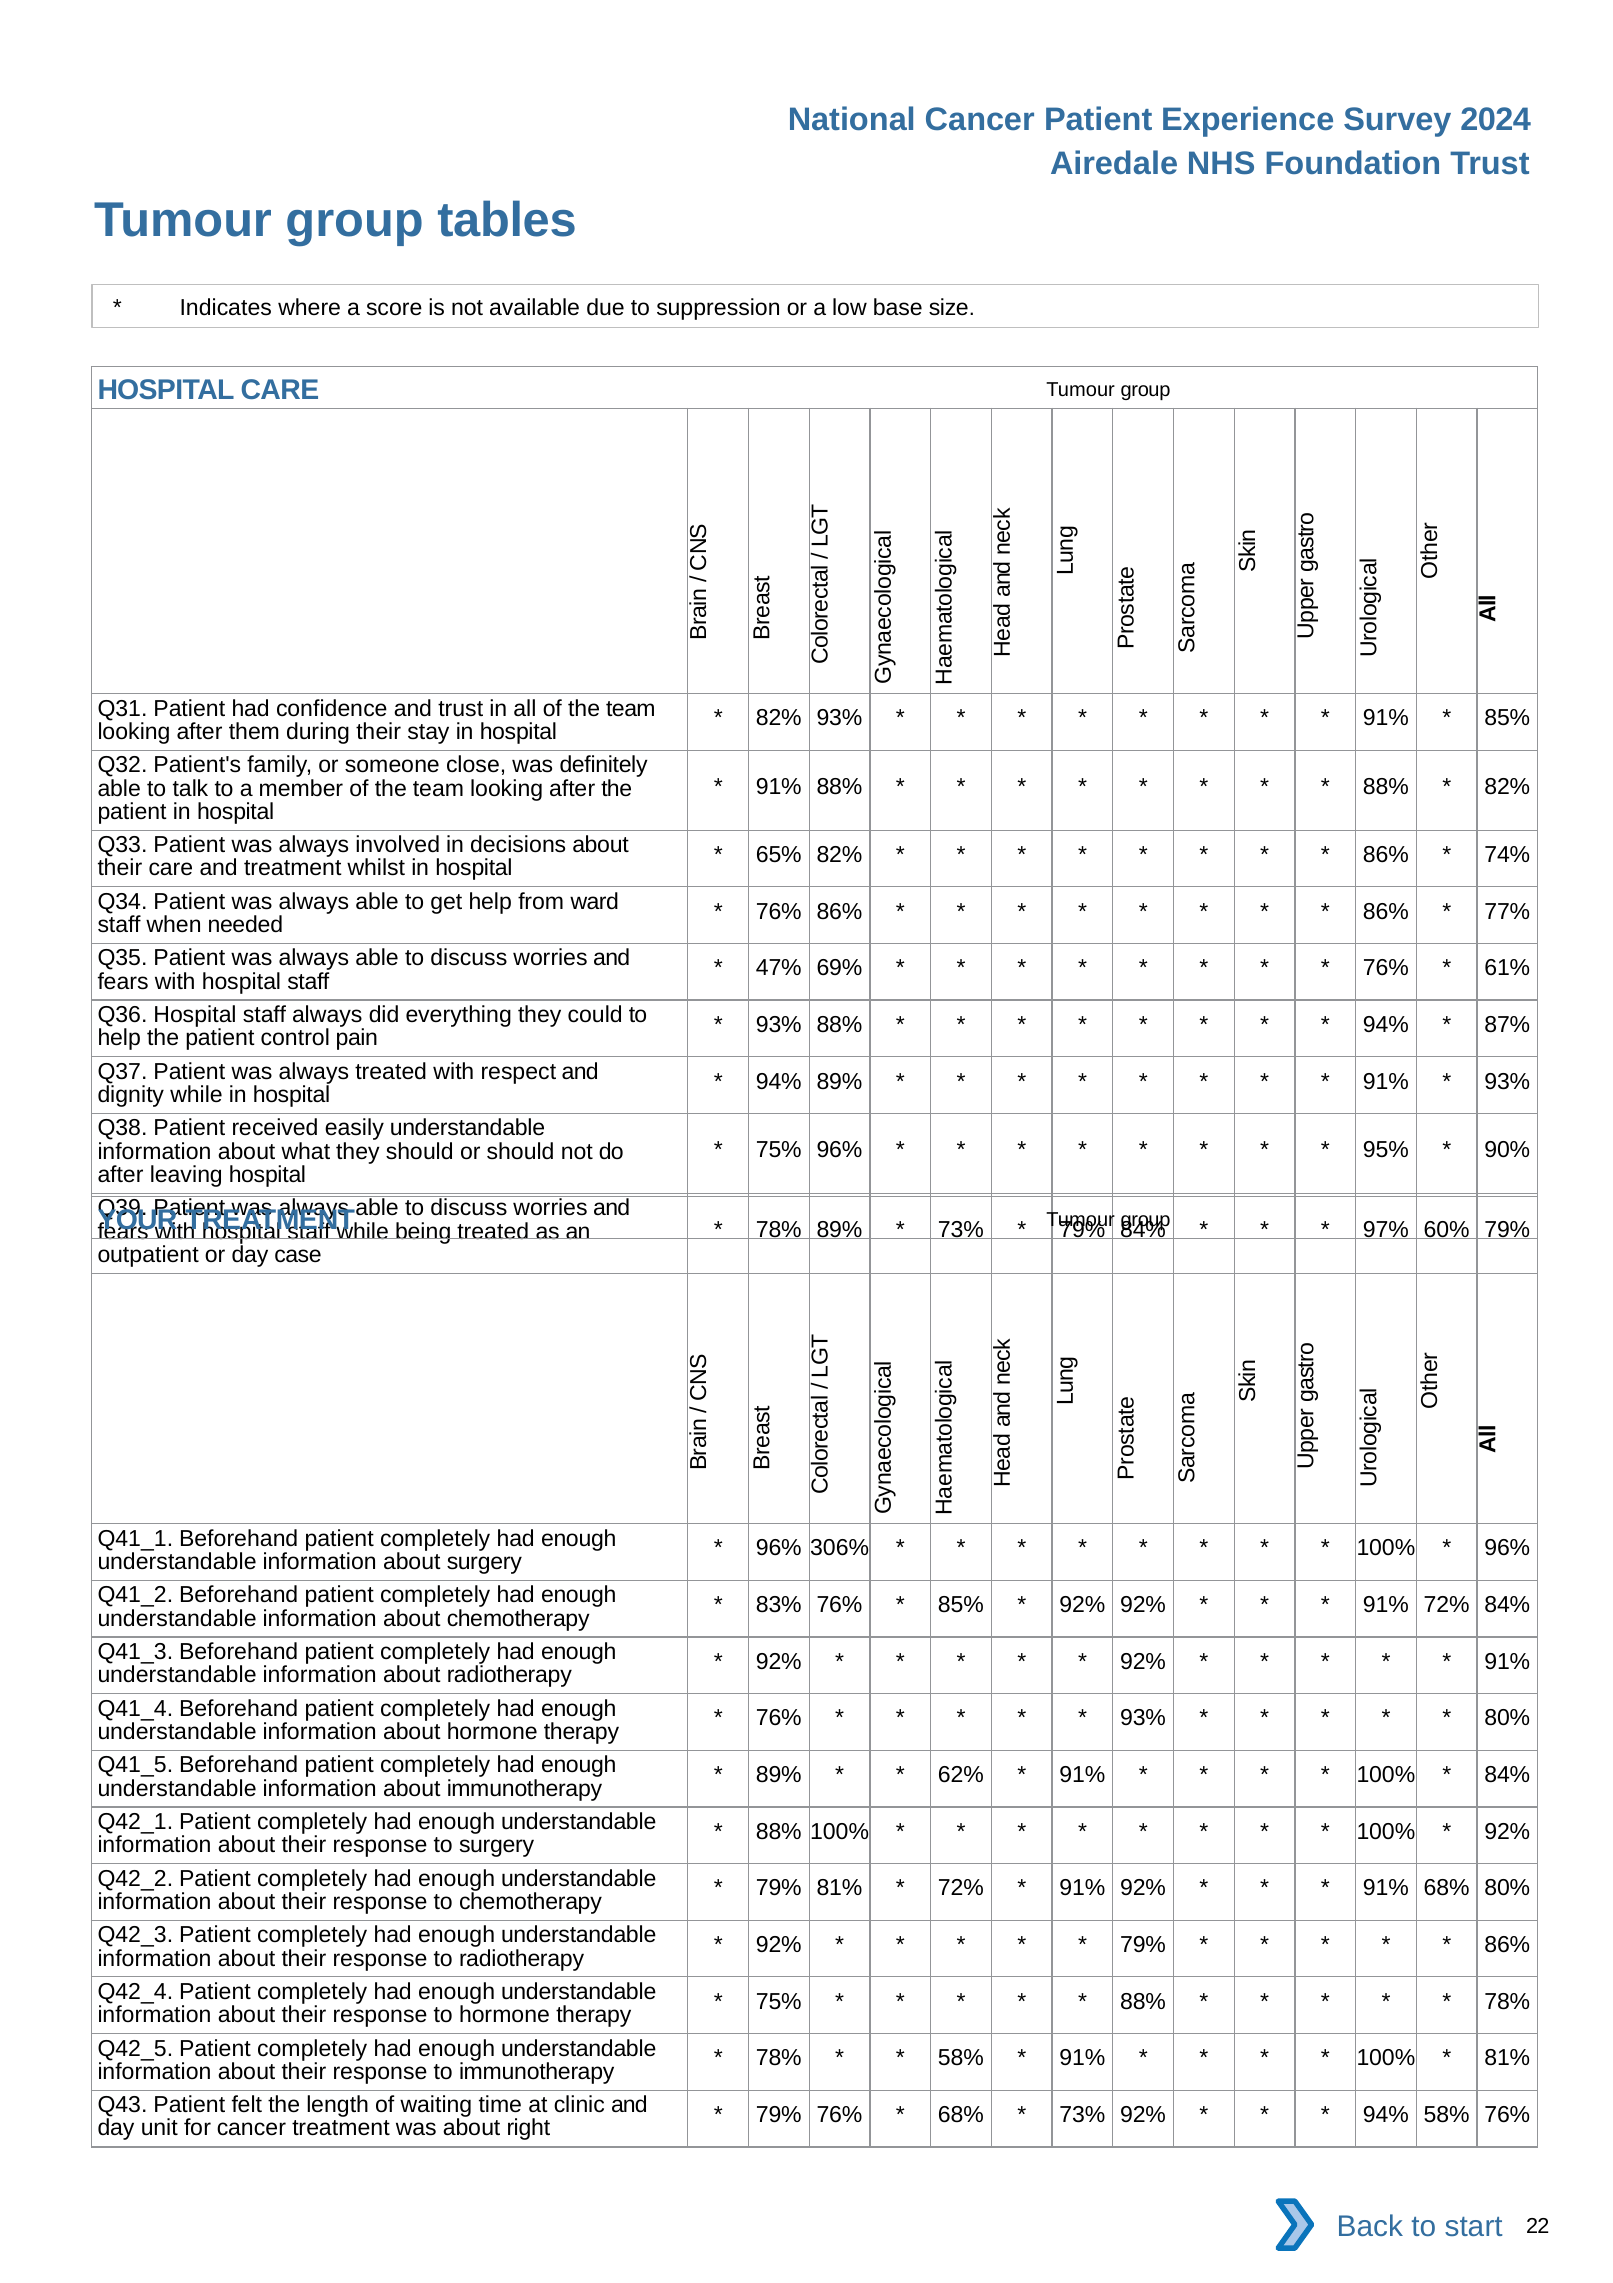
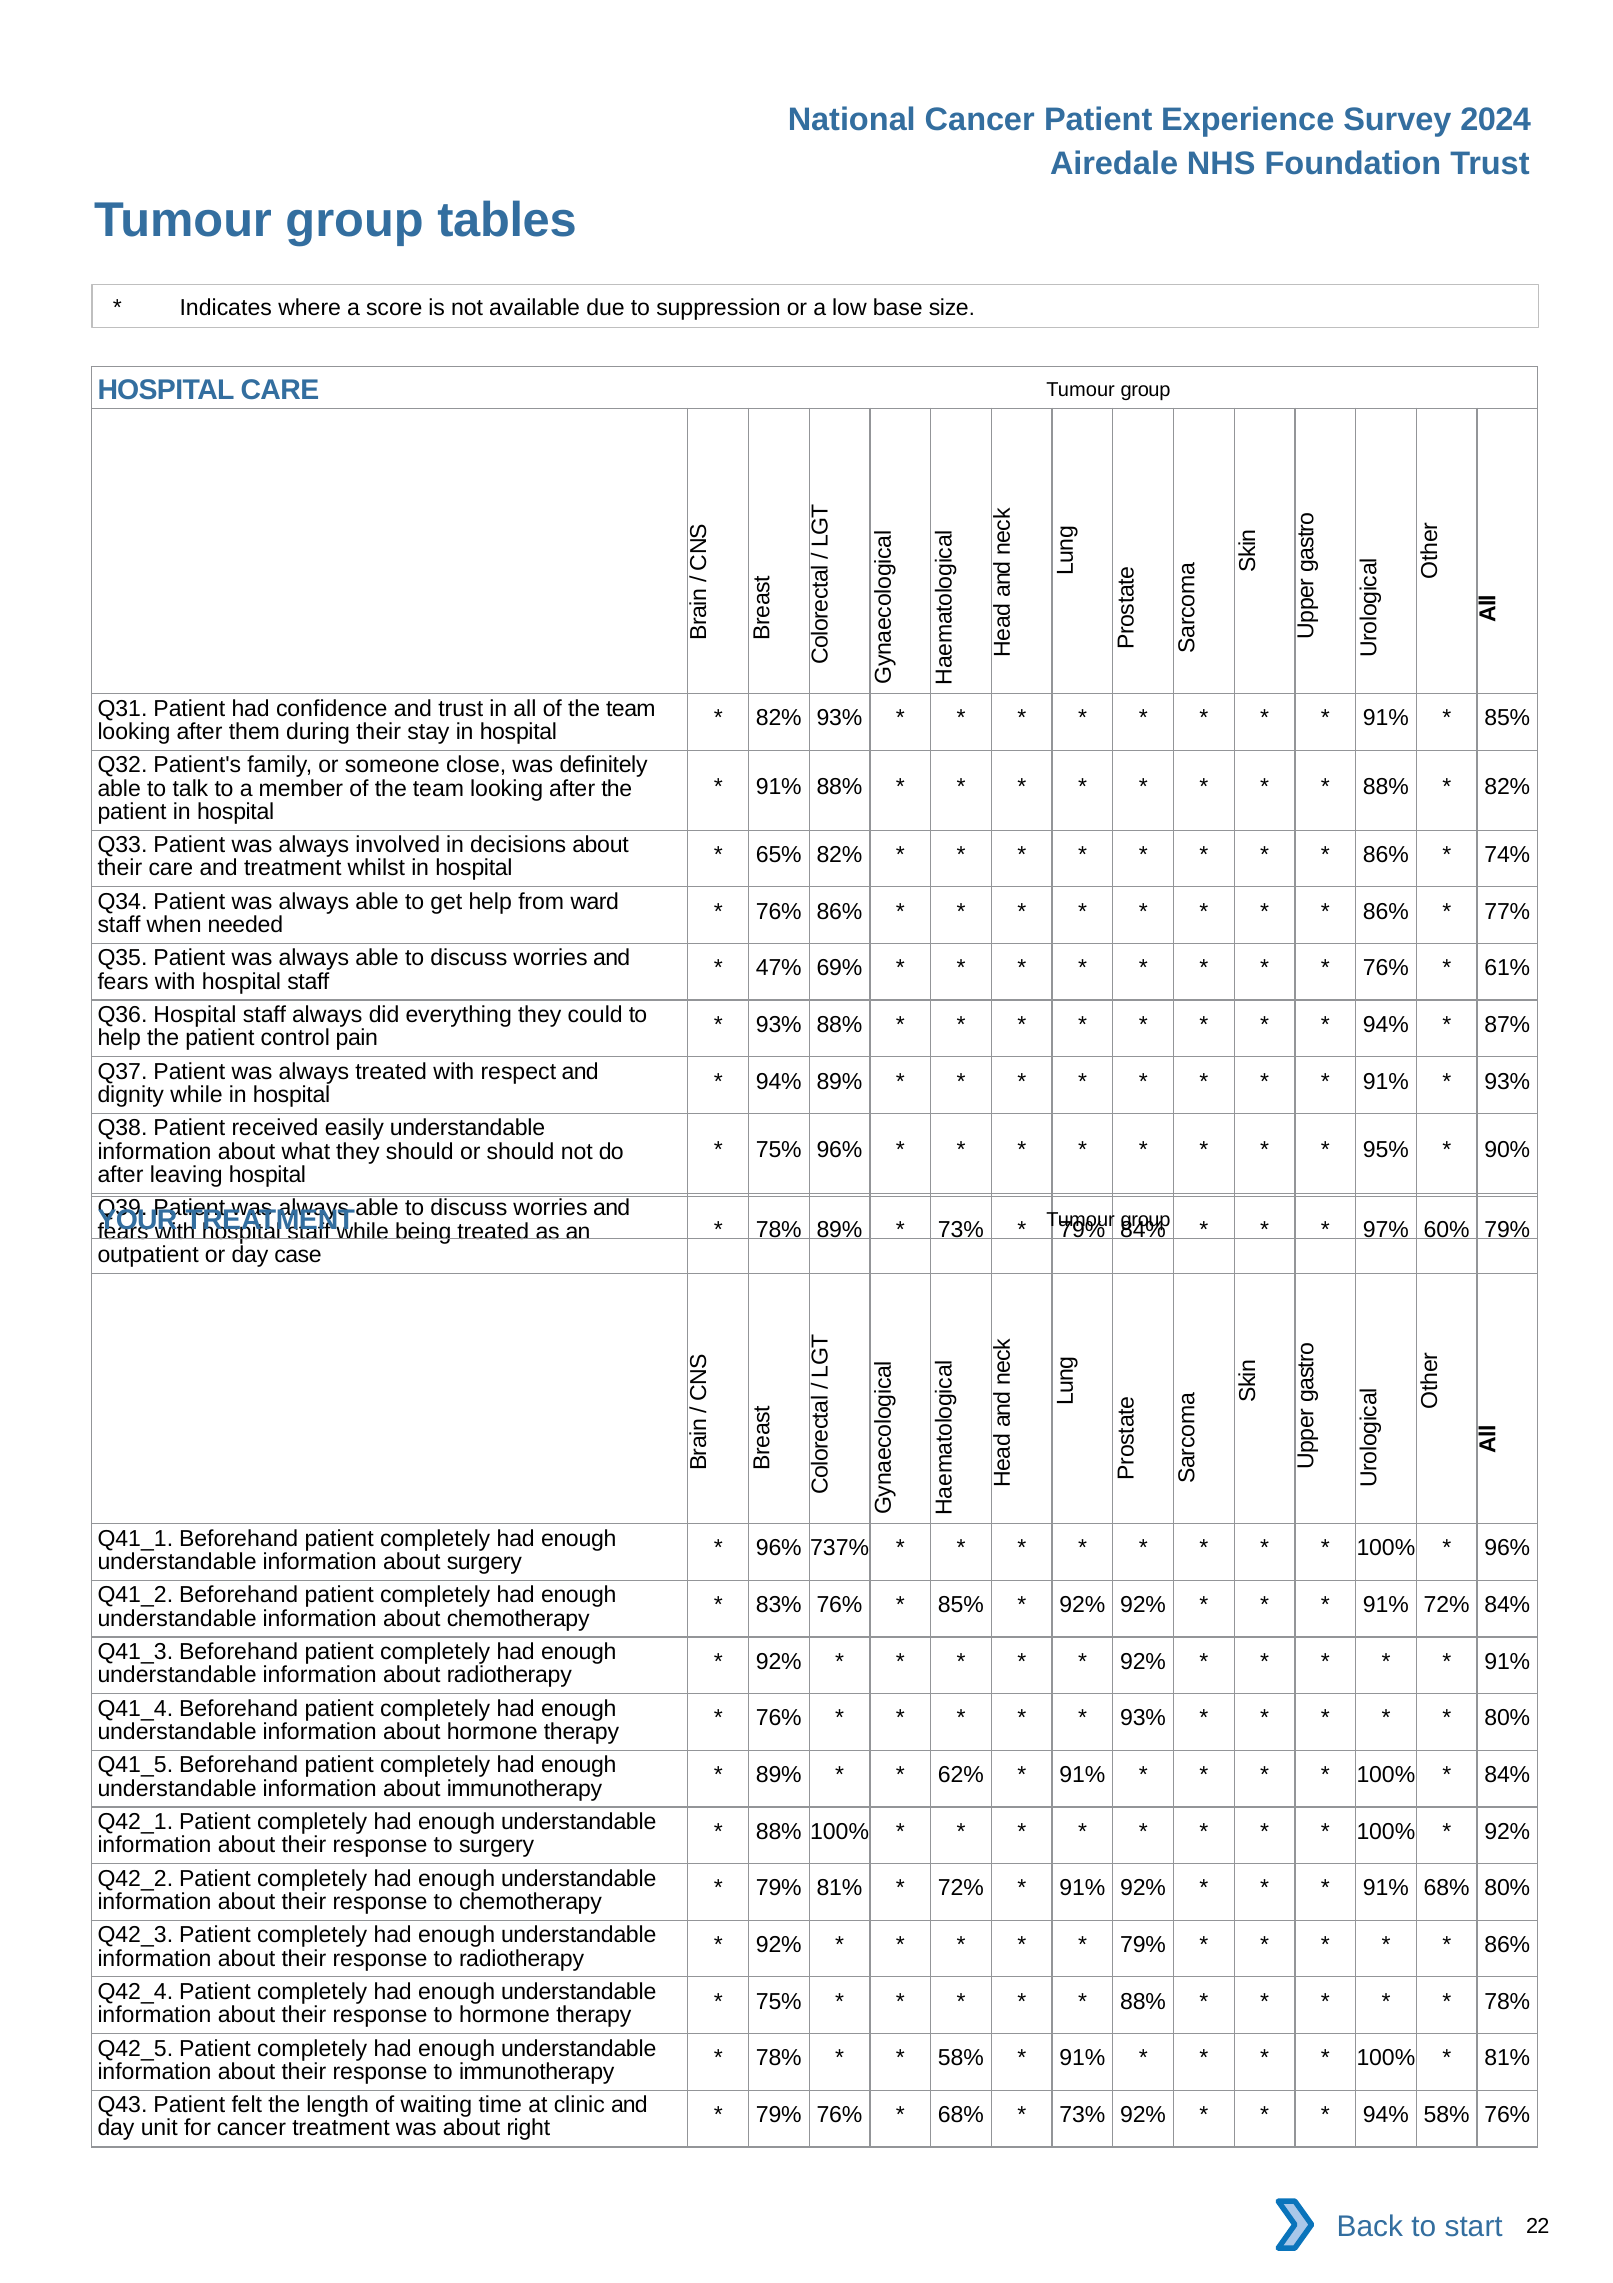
306%: 306% -> 737% (840, 1548)
